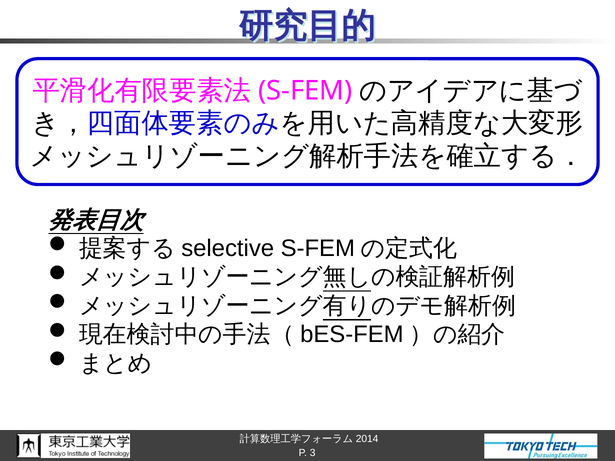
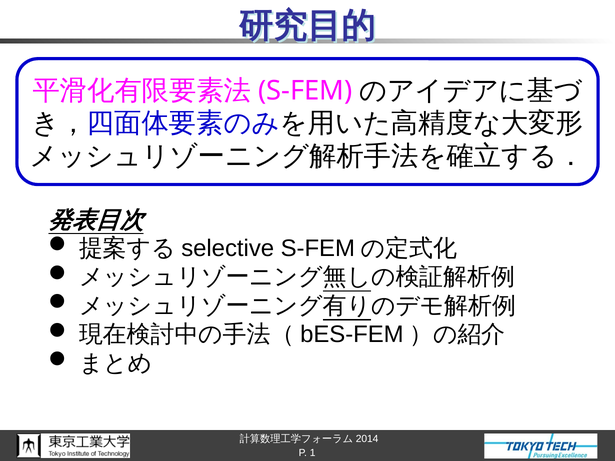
3: 3 -> 1 (313, 453)
